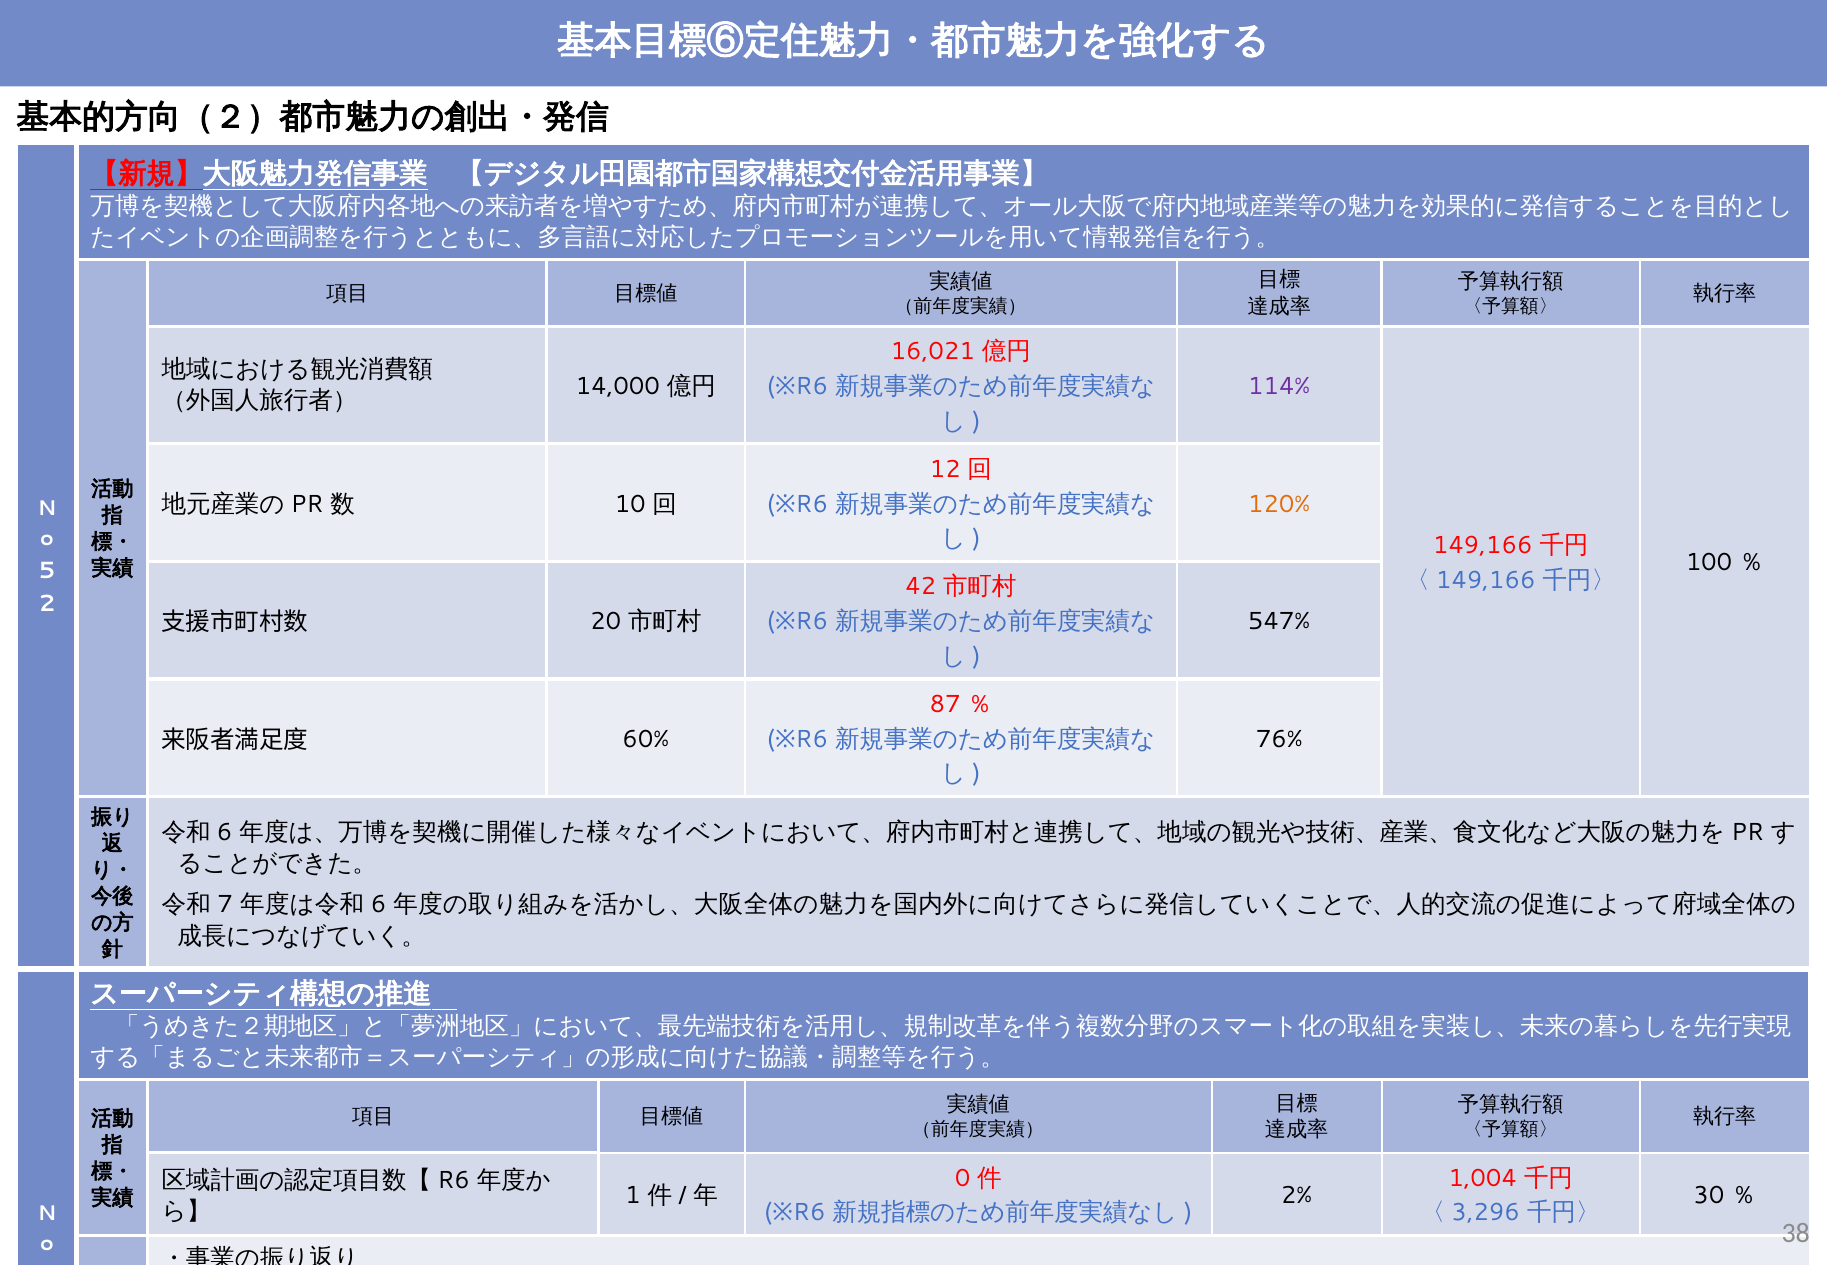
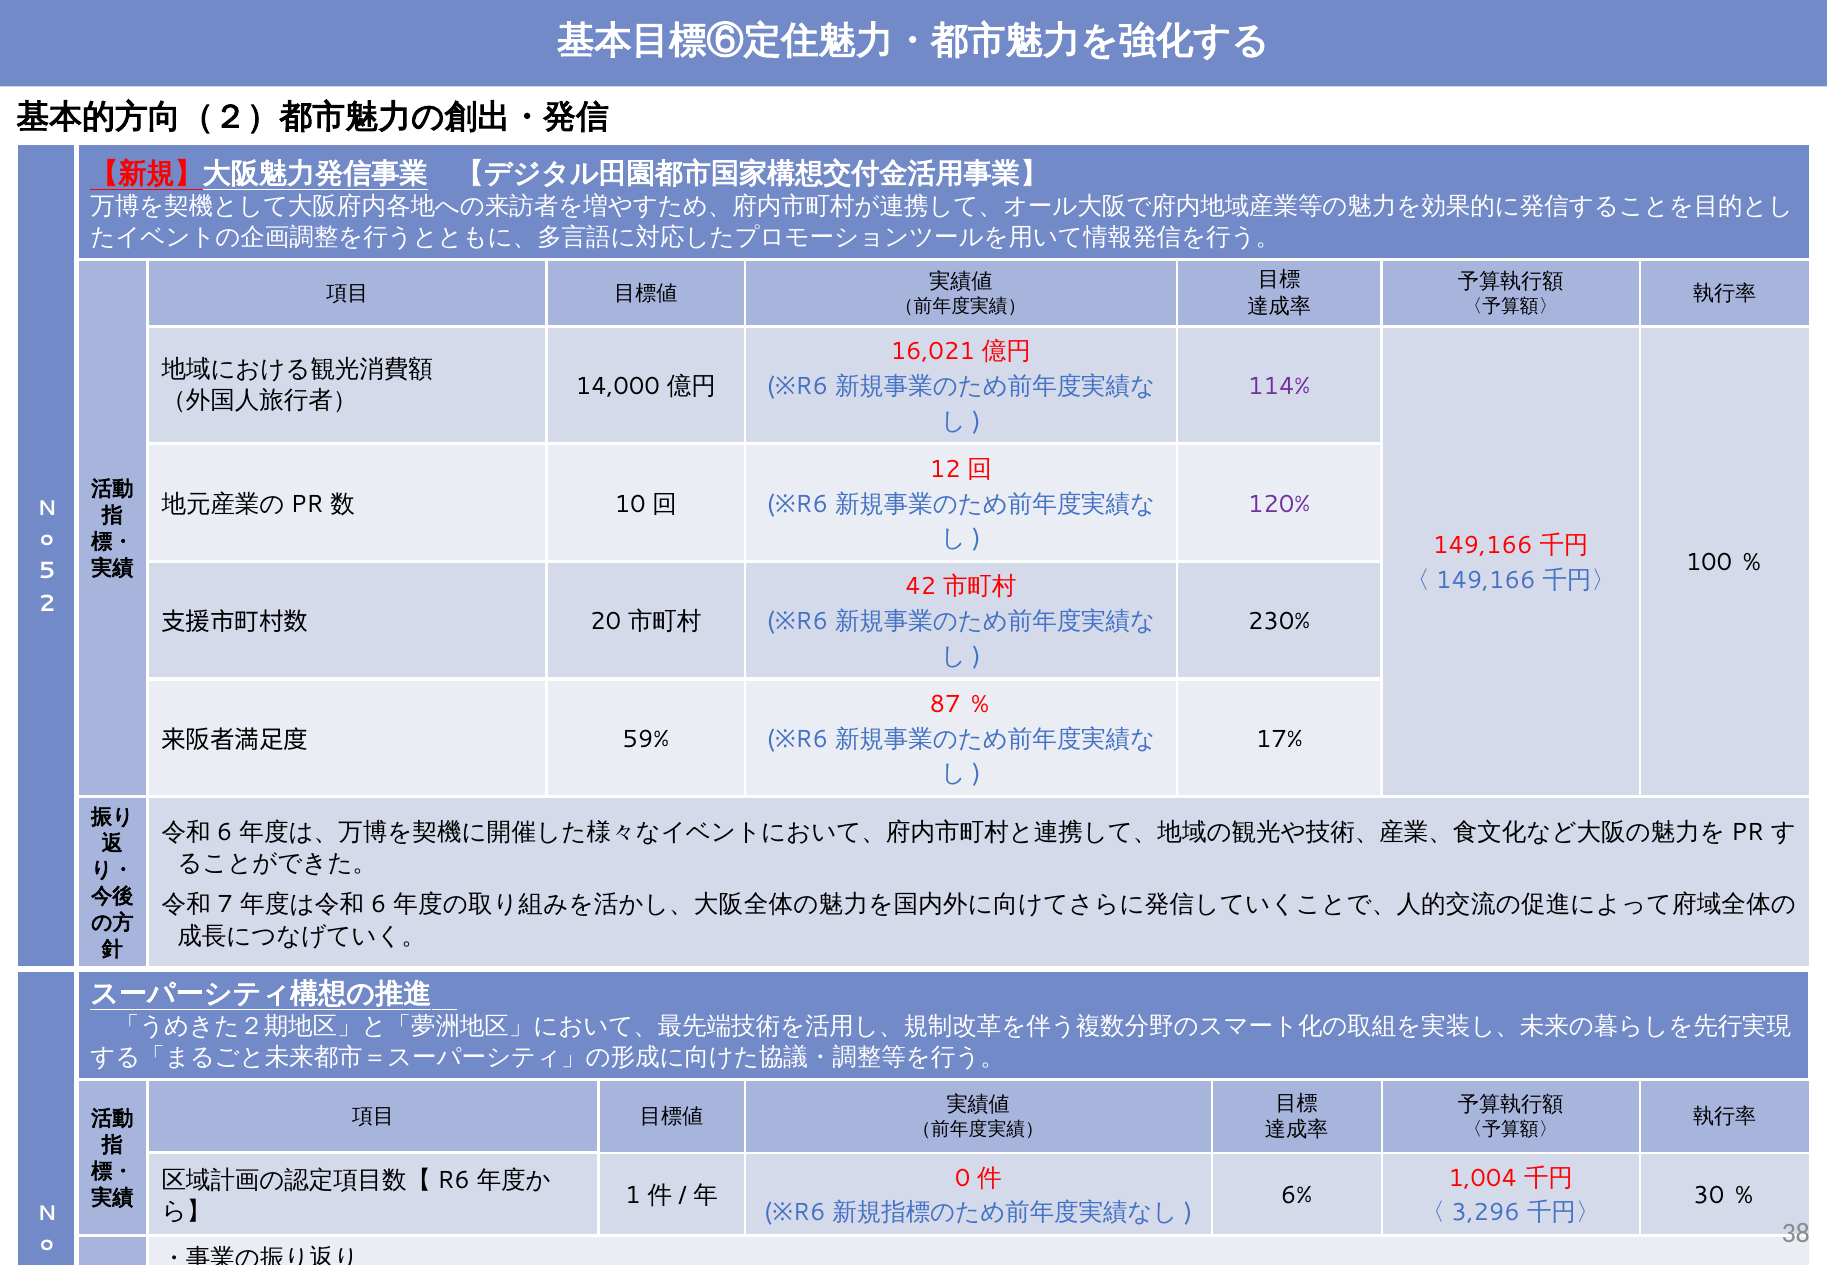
120% colour: orange -> purple (1279, 504)
547%: 547% -> 230% (1279, 621)
76%: 76% -> 17% (1279, 739)
60%: 60% -> 59% (646, 739)
2%: 2% -> 6% (1297, 1195)
